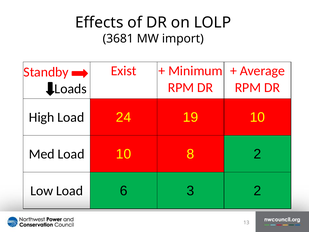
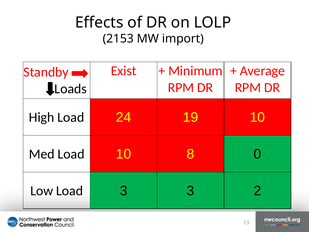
3681: 3681 -> 2153 (118, 39)
8 2: 2 -> 0 (257, 154)
Load 6: 6 -> 3 (124, 191)
